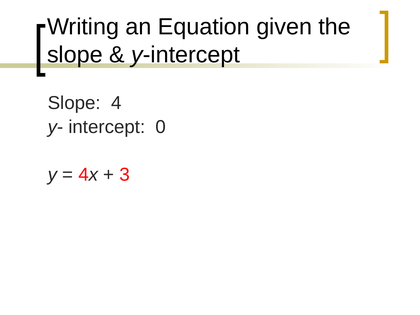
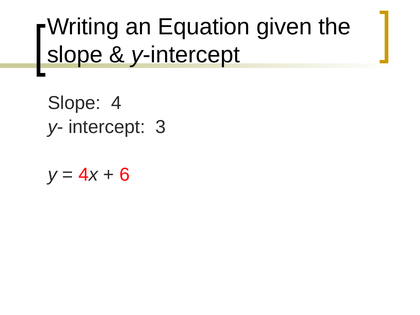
0: 0 -> 3 (161, 127)
3: 3 -> 6 (125, 175)
